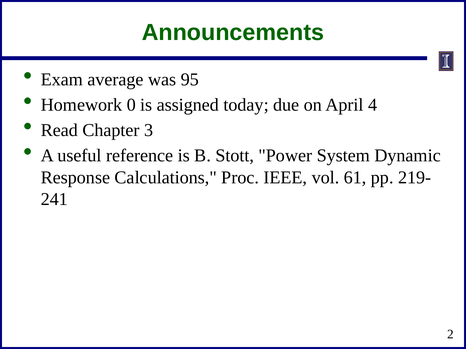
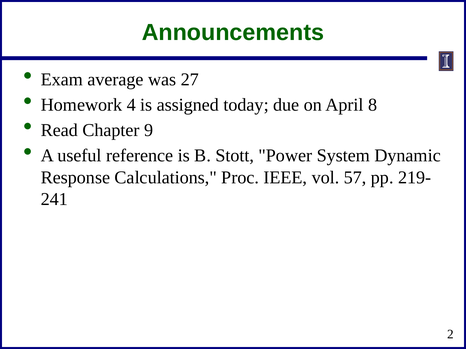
95: 95 -> 27 (190, 80)
0: 0 -> 4 (131, 105)
4: 4 -> 8 (373, 105)
3: 3 -> 9 (149, 131)
61: 61 -> 57 (355, 178)
